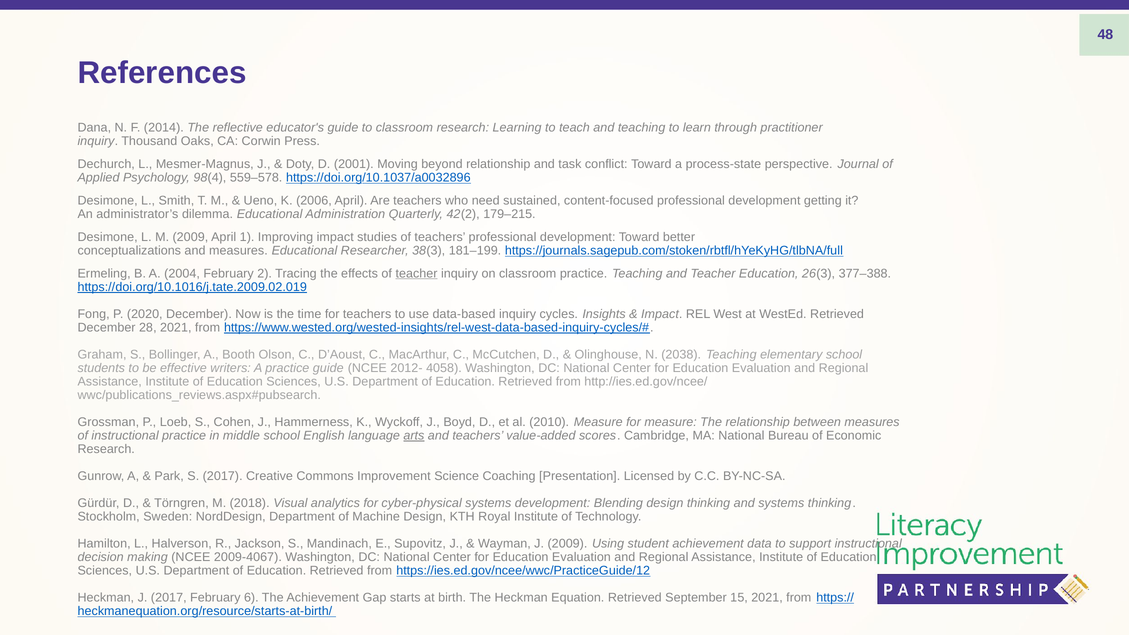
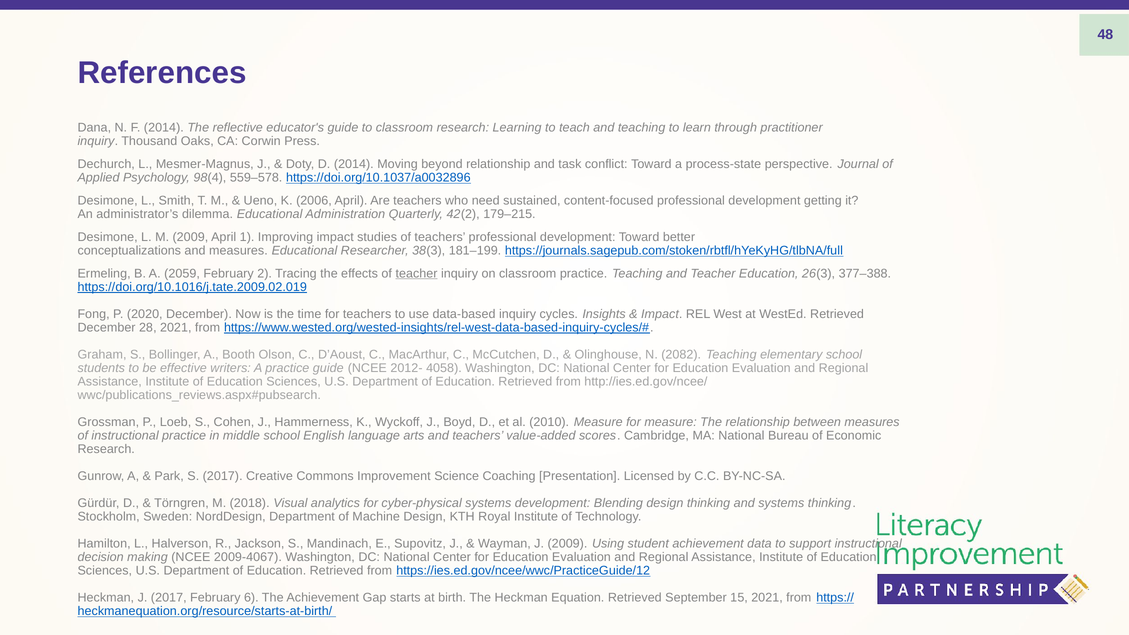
D 2001: 2001 -> 2014 (354, 164)
2004: 2004 -> 2059 (182, 273)
2038: 2038 -> 2082 (681, 355)
arts underline: present -> none (414, 436)
